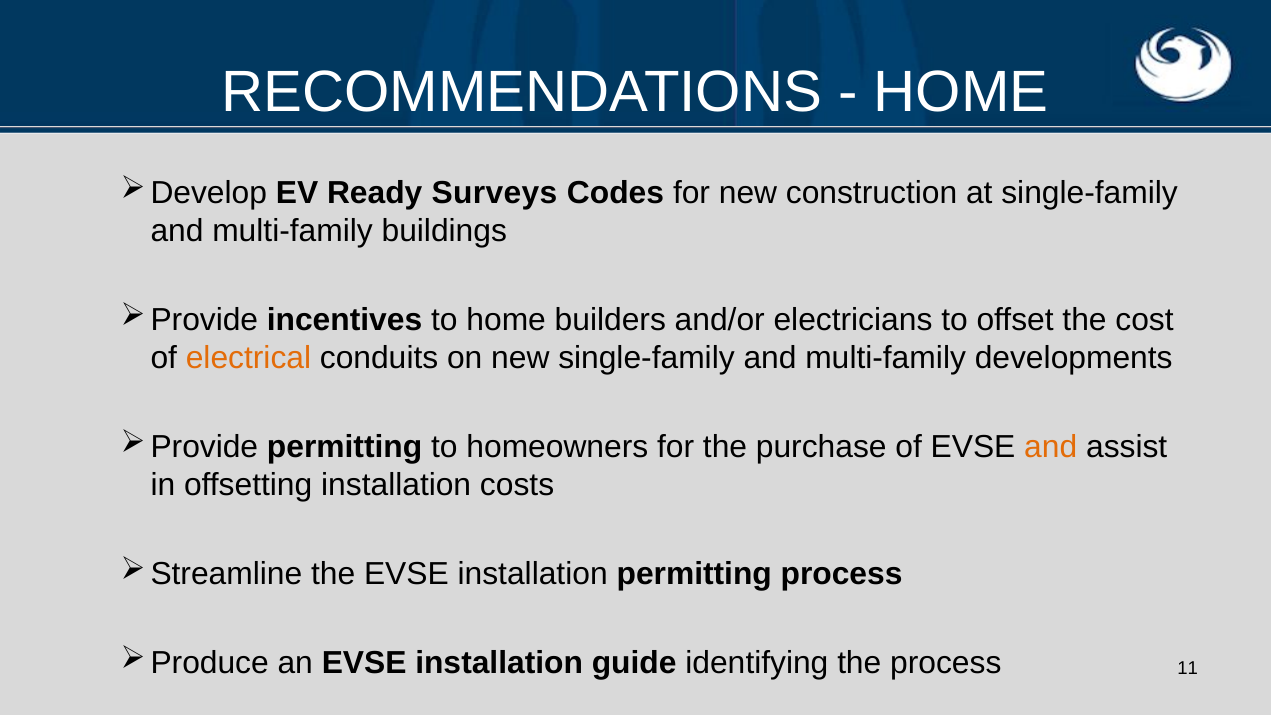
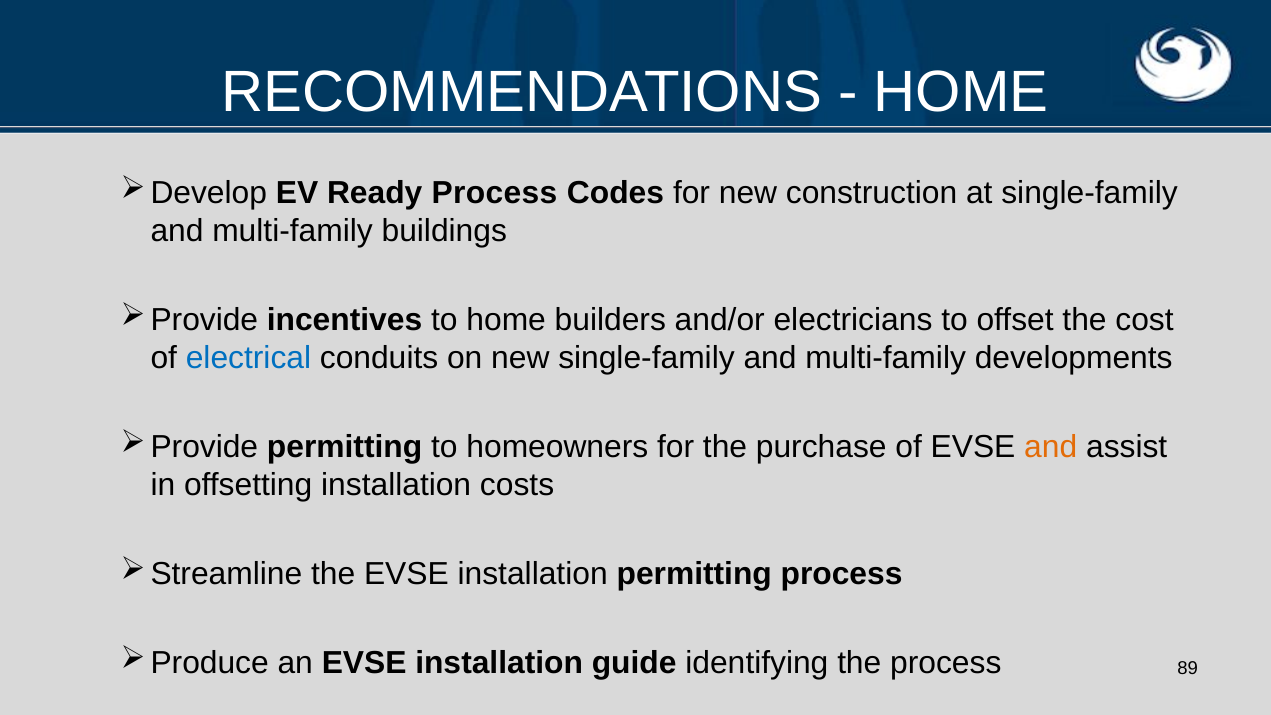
Ready Surveys: Surveys -> Process (494, 193)
electrical colour: orange -> blue (248, 358)
11: 11 -> 89 (1188, 668)
